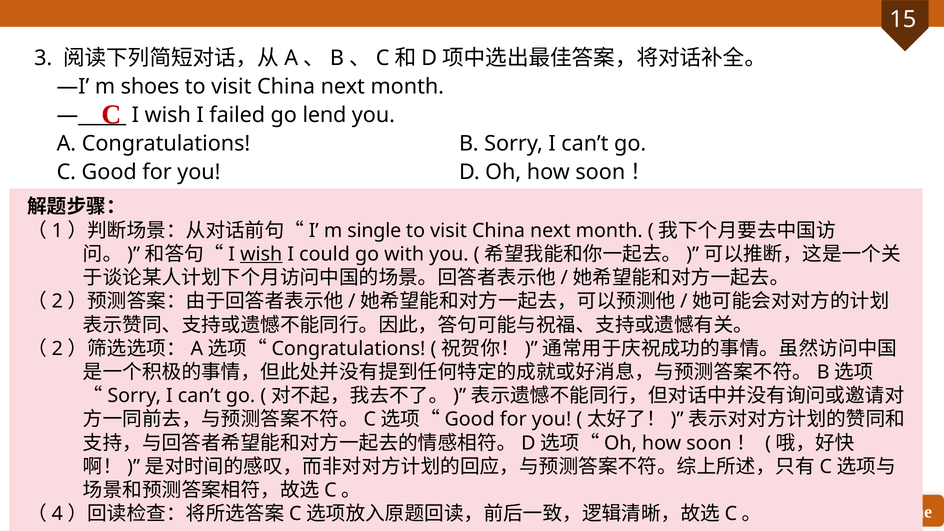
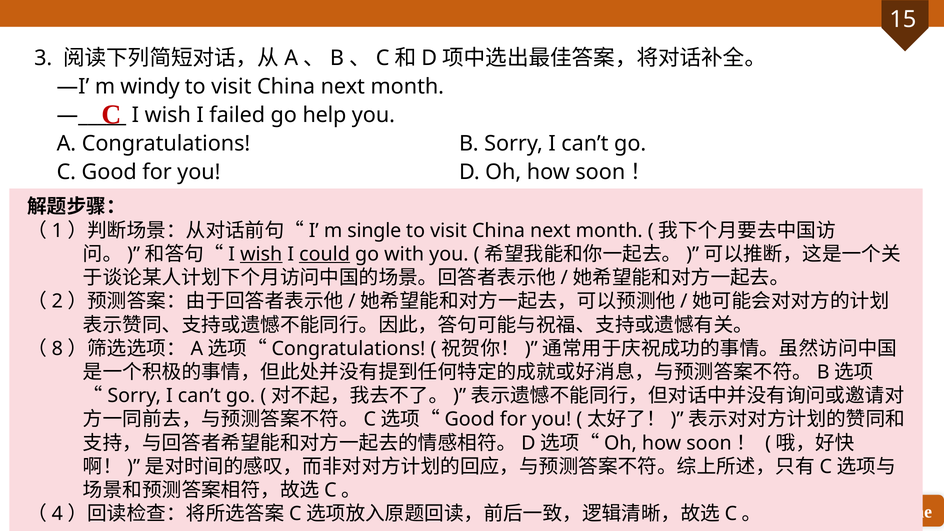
shoes: shoes -> windy (150, 87)
lend: lend -> help (324, 115)
could underline: none -> present (325, 254)
2: 2 -> 8 (57, 349)
